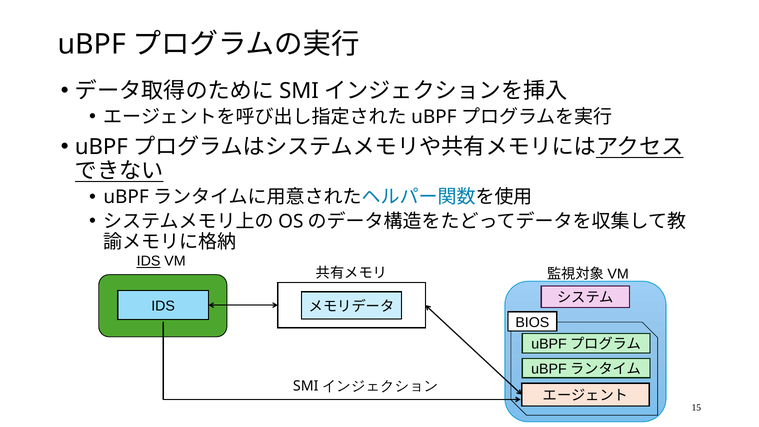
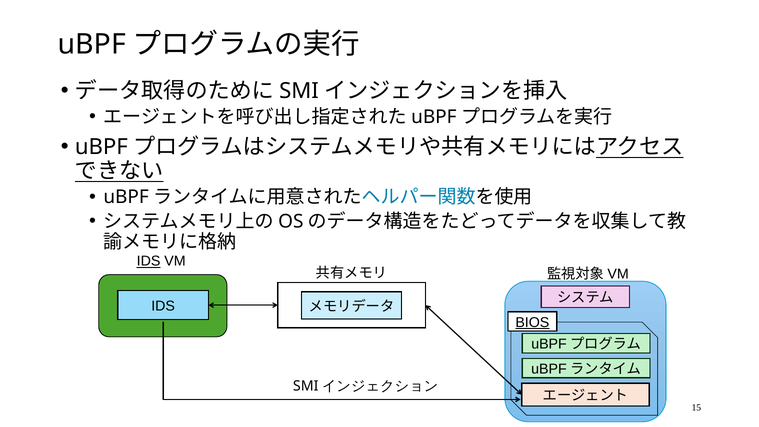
BIOS underline: none -> present (532, 322)
